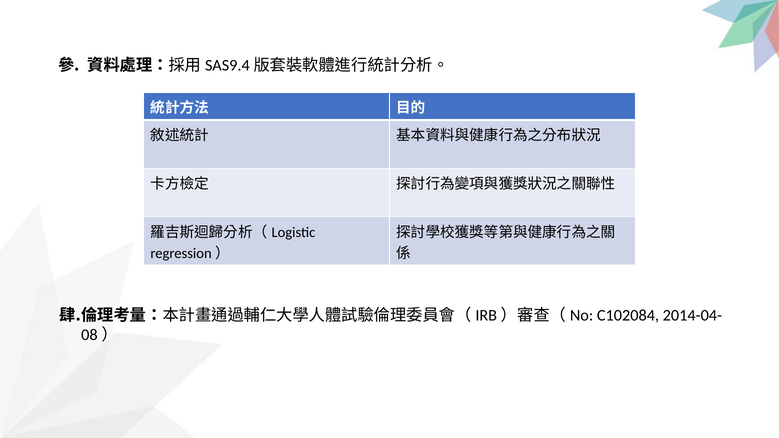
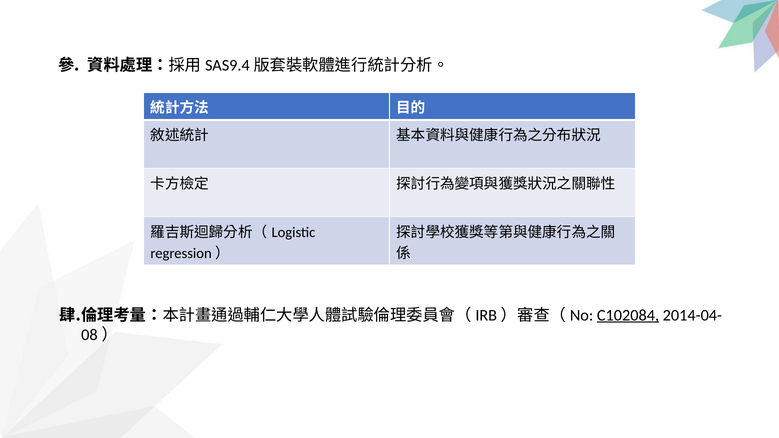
C102084 underline: none -> present (628, 315)
